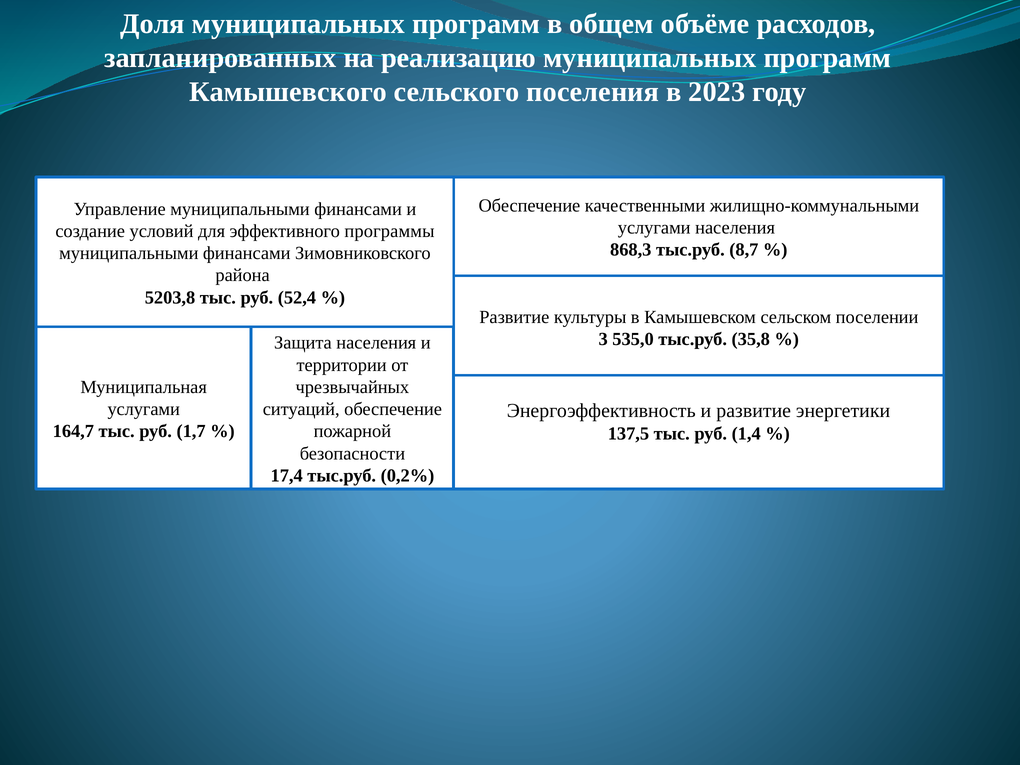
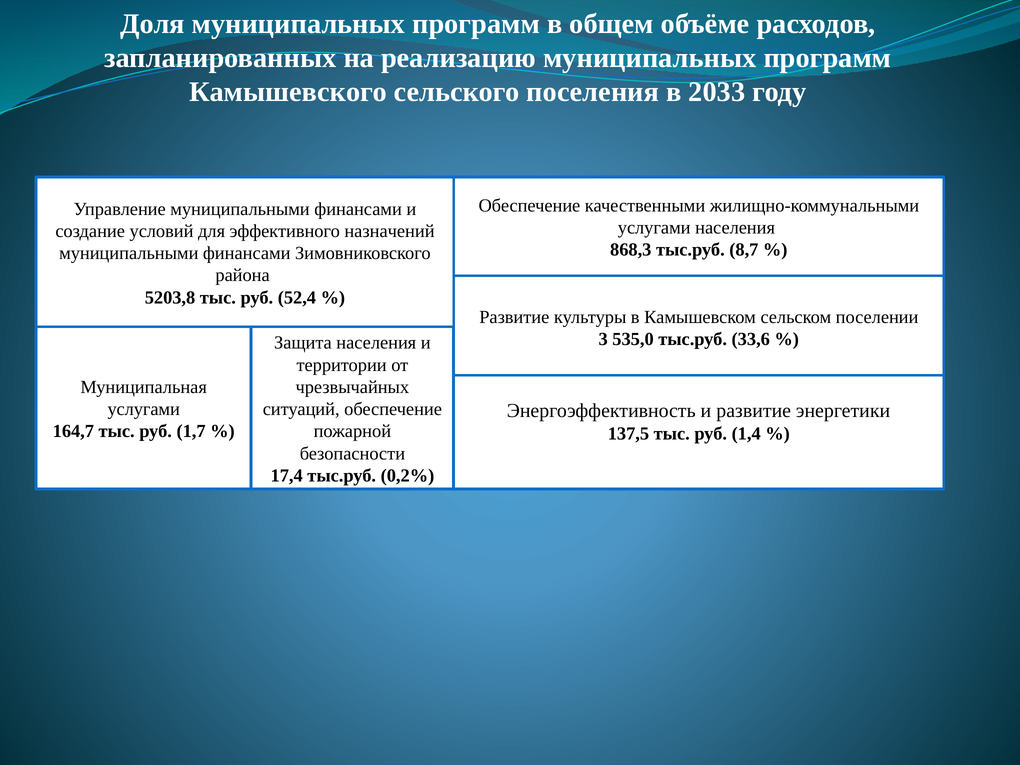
2023: 2023 -> 2033 (717, 92)
программы: программы -> назначений (390, 231)
35,8: 35,8 -> 33,6 (751, 339)
